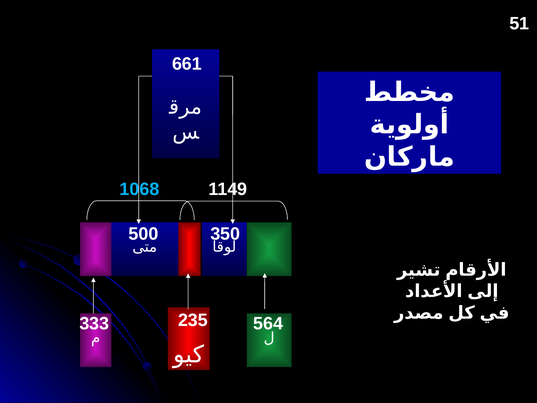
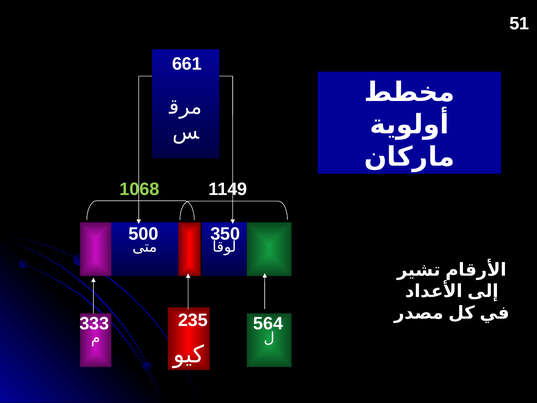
1068 colour: light blue -> light green (139, 189)
